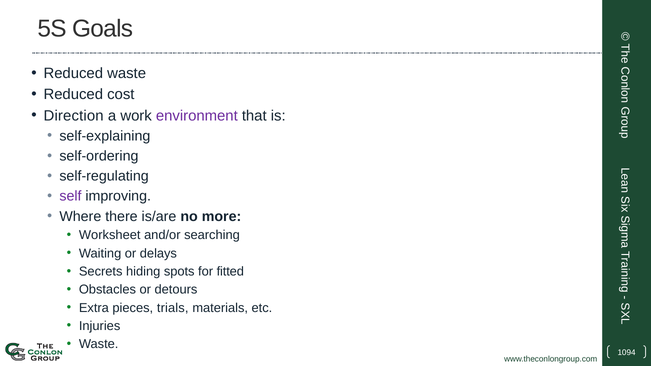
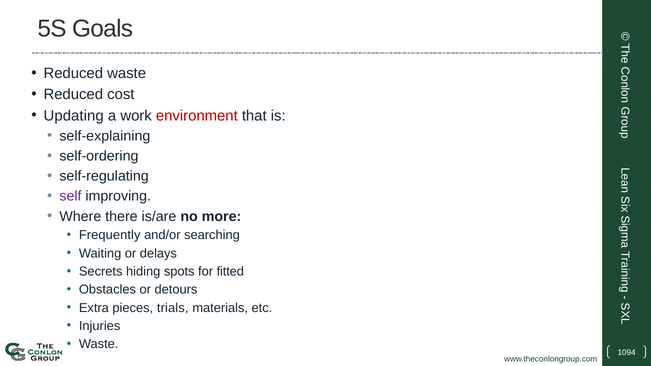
Direction: Direction -> Updating (74, 116)
environment colour: purple -> red (197, 116)
Worksheet: Worksheet -> Frequently (110, 235)
